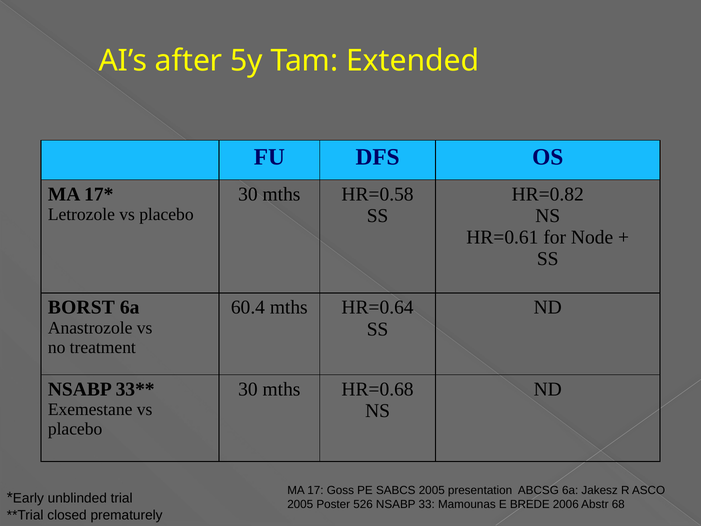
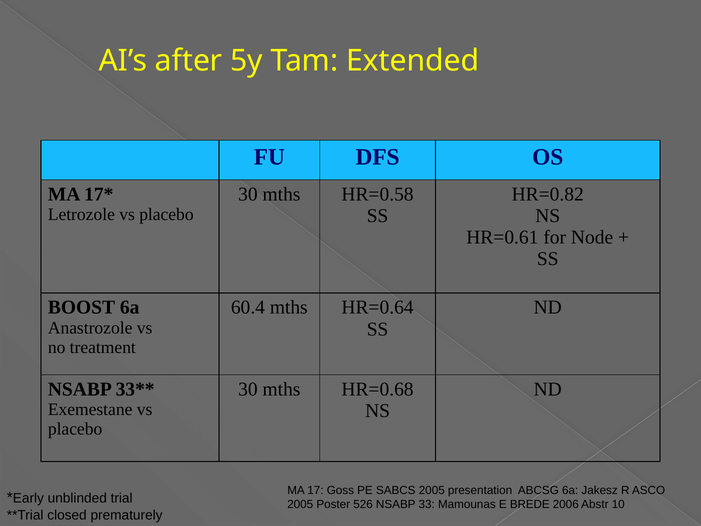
BORST: BORST -> BOOST (81, 307)
68: 68 -> 10 (618, 504)
